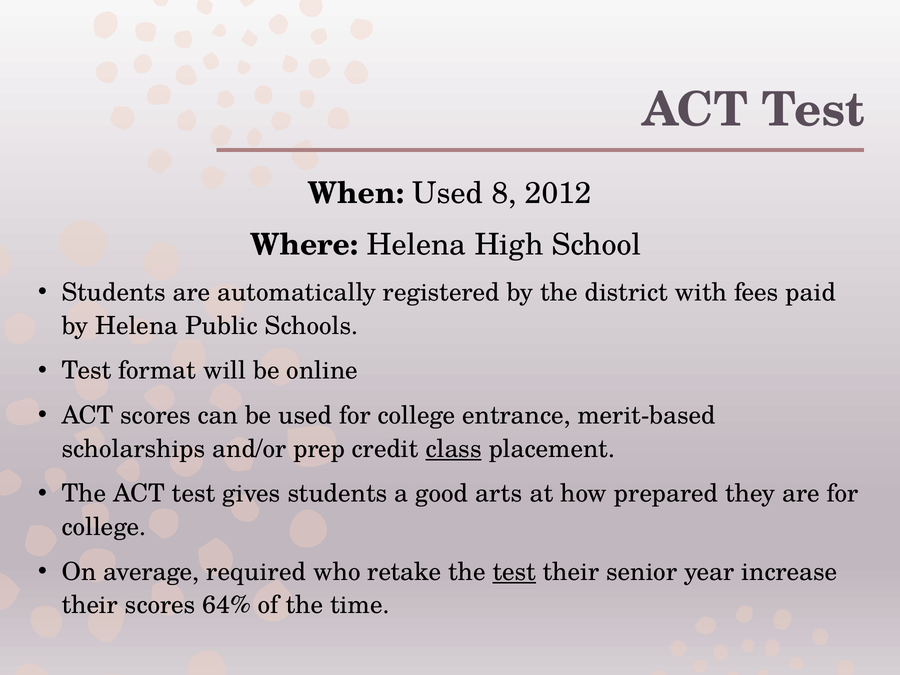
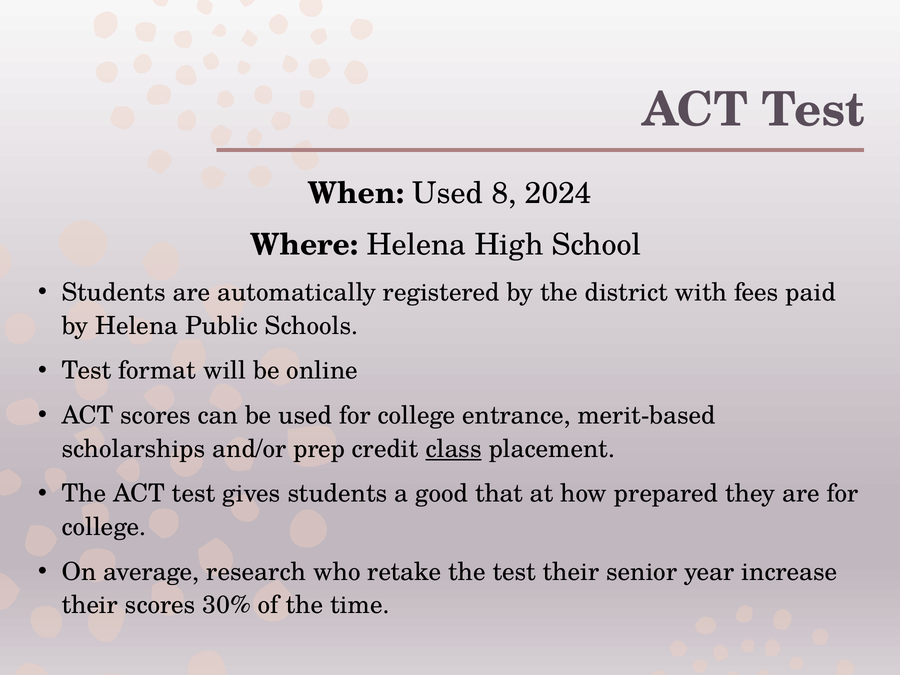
2012: 2012 -> 2024 (558, 194)
arts: arts -> that (499, 494)
required: required -> research (256, 572)
test underline: present -> none (514, 572)
64%: 64% -> 30% (227, 605)
